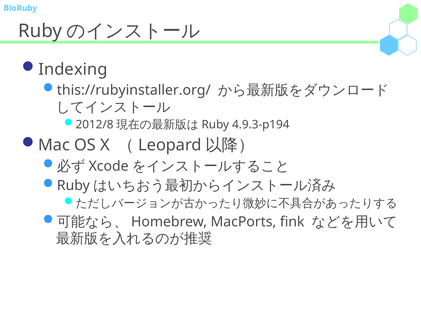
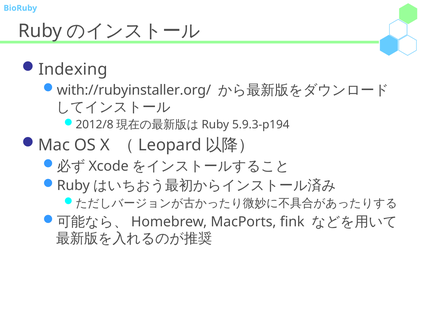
this://rubyinstaller.org/: this://rubyinstaller.org/ -> with://rubyinstaller.org/ (134, 90)
4.9.3-p194: 4.9.3-p194 -> 5.9.3-p194 (261, 125)
